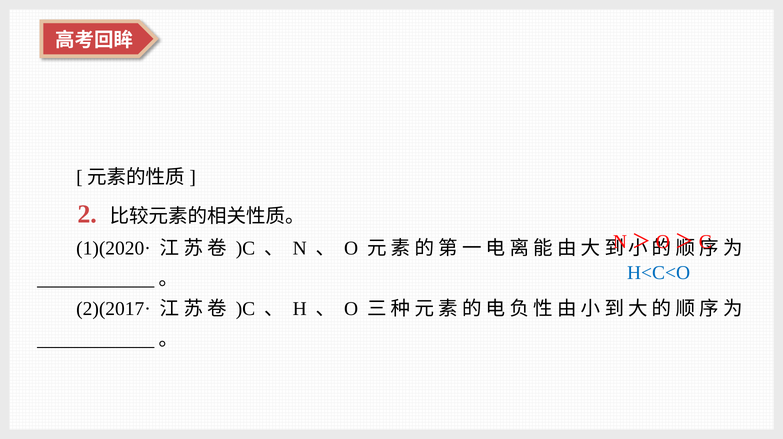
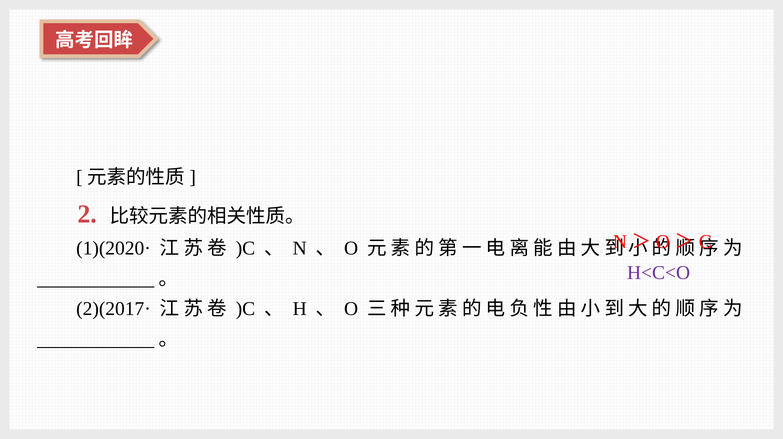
H<C<O colour: blue -> purple (659, 273)
